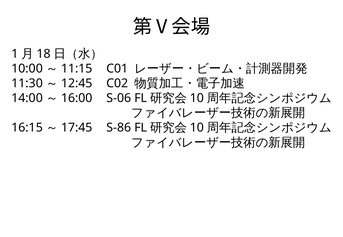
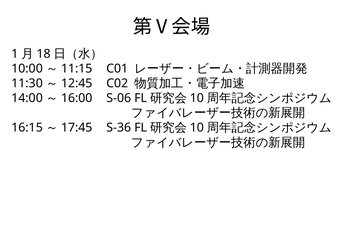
S-86: S-86 -> S-36 (119, 128)
